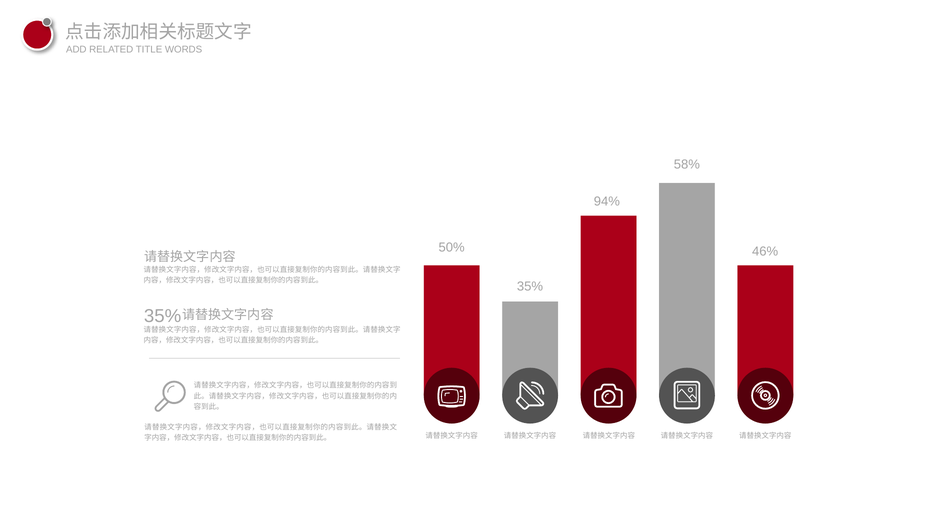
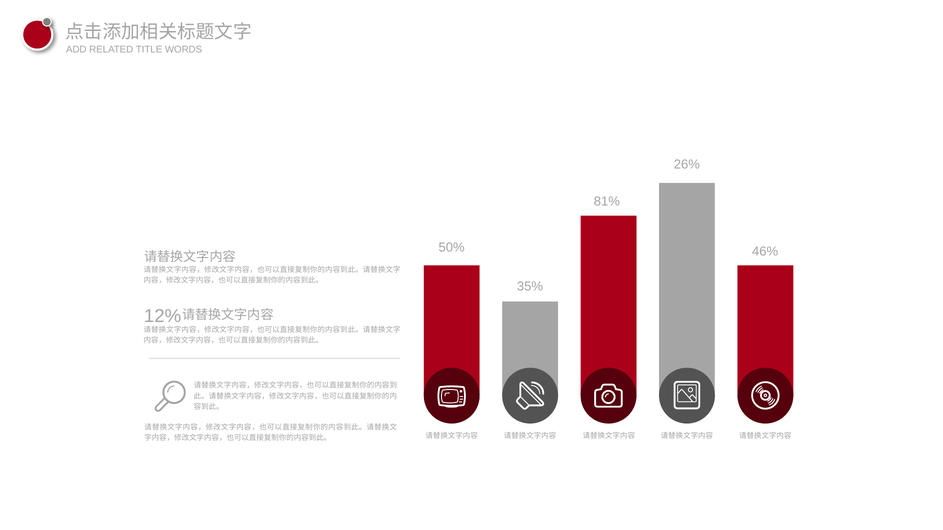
58%: 58% -> 26% (687, 165)
94%: 94% -> 81% (607, 202)
35%: 35% -> 12% (163, 316)
